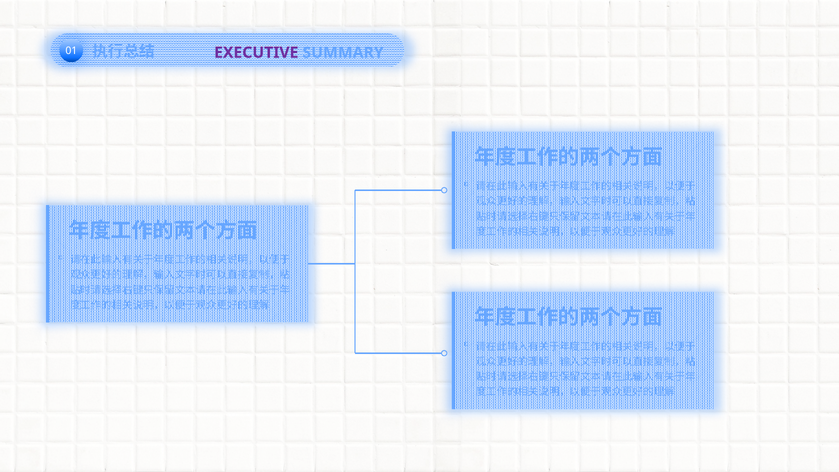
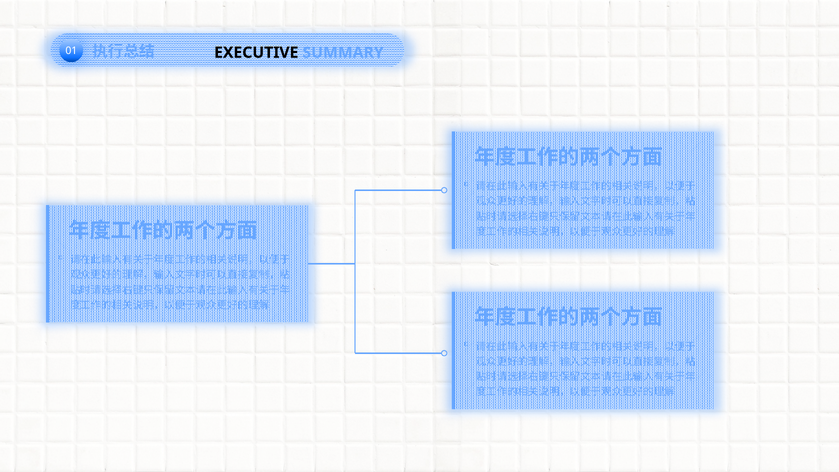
EXECUTIVE colour: purple -> black (256, 53)
